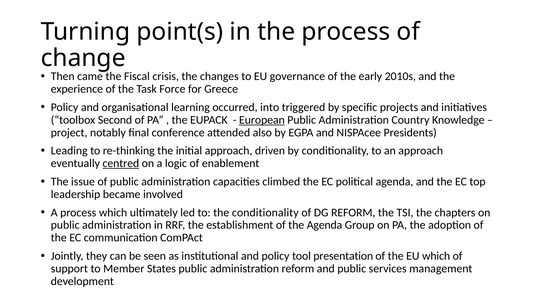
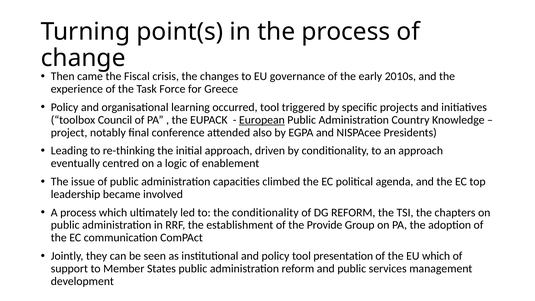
occurred into: into -> tool (270, 107)
Second: Second -> Council (115, 120)
centred underline: present -> none (121, 163)
the Agenda: Agenda -> Provide (325, 225)
